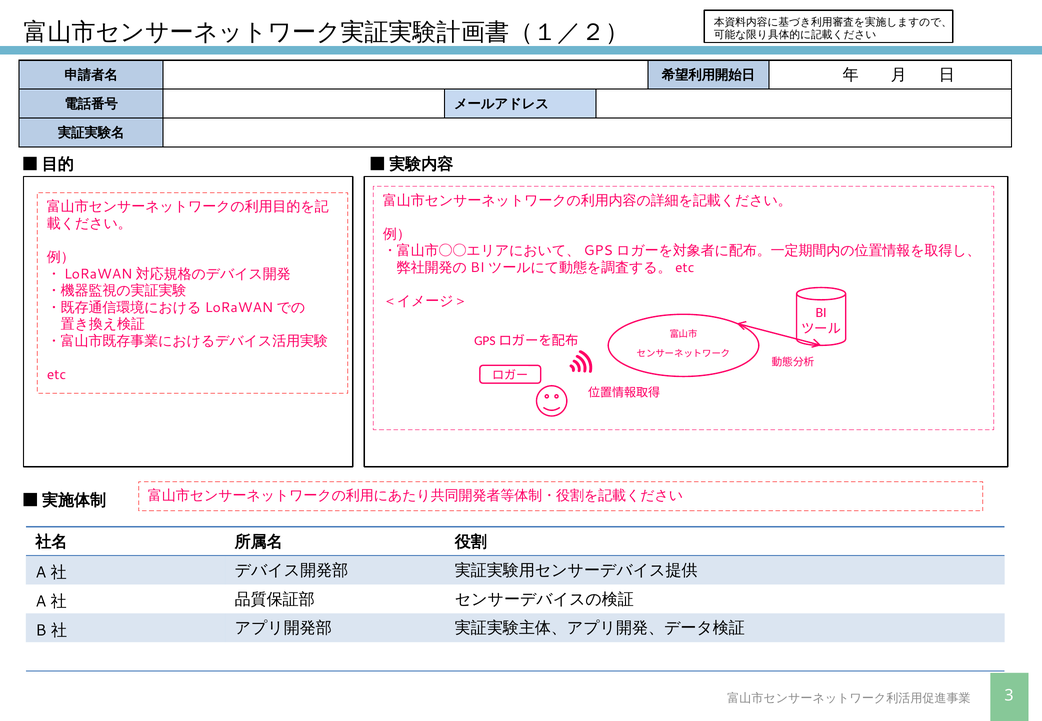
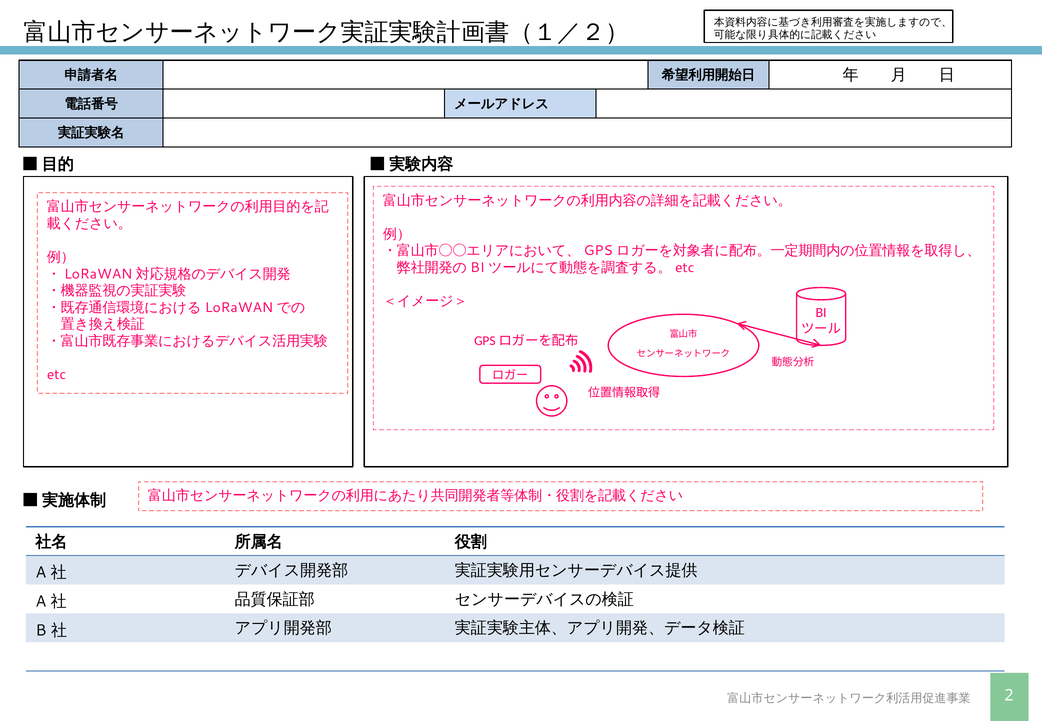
3: 3 -> 2 (1009, 696)
